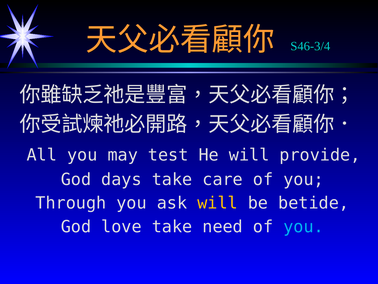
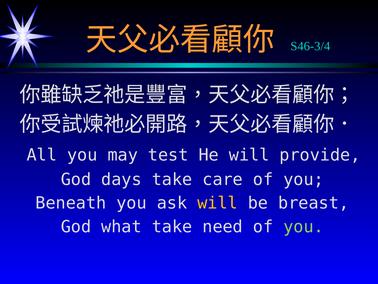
Through: Through -> Beneath (71, 203)
betide: betide -> breast (314, 203)
love: love -> what (121, 226)
you colour: light blue -> light green (304, 226)
